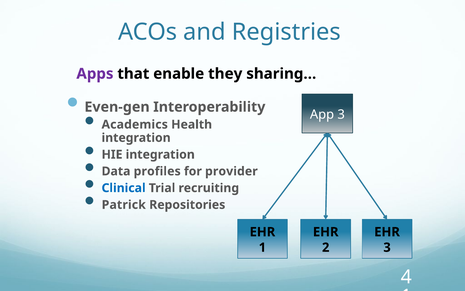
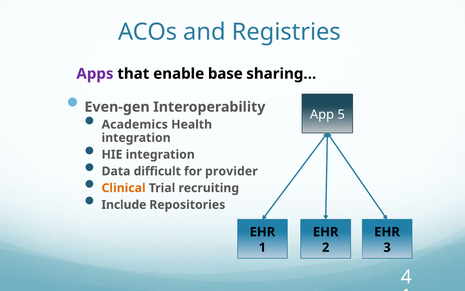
they: they -> base (225, 74)
App 3: 3 -> 5 (341, 114)
profiles: profiles -> difficult (157, 171)
Clinical colour: blue -> orange (124, 188)
Patrick: Patrick -> Include (124, 205)
